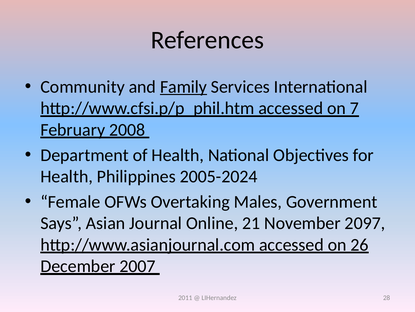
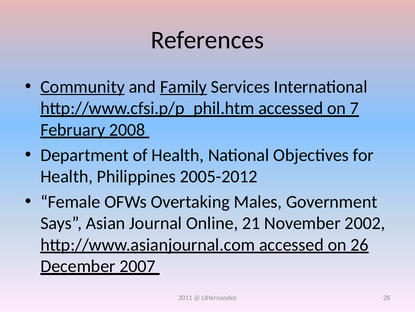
Community underline: none -> present (83, 87)
2005-2024: 2005-2024 -> 2005-2012 (219, 176)
2097: 2097 -> 2002 (365, 223)
